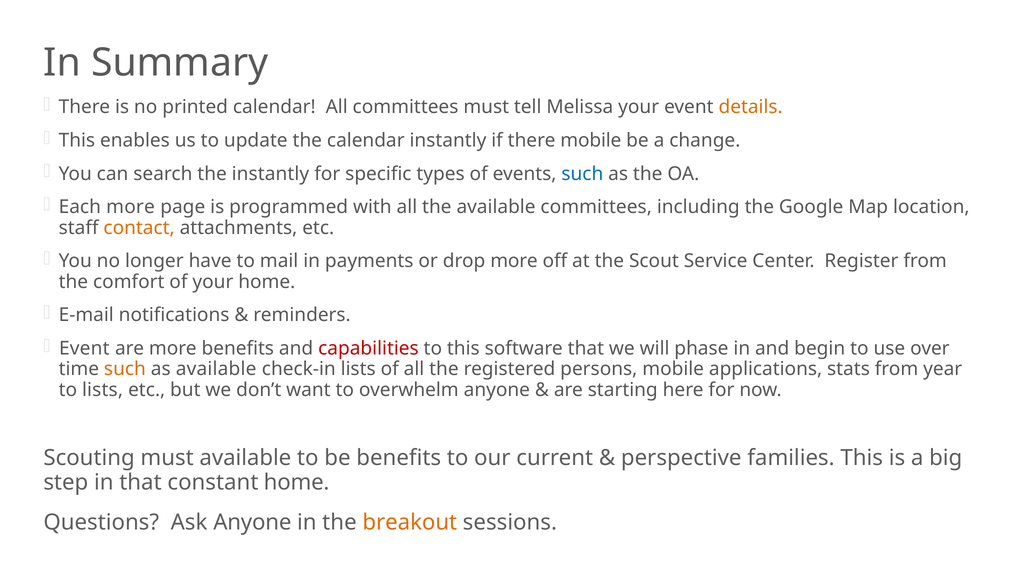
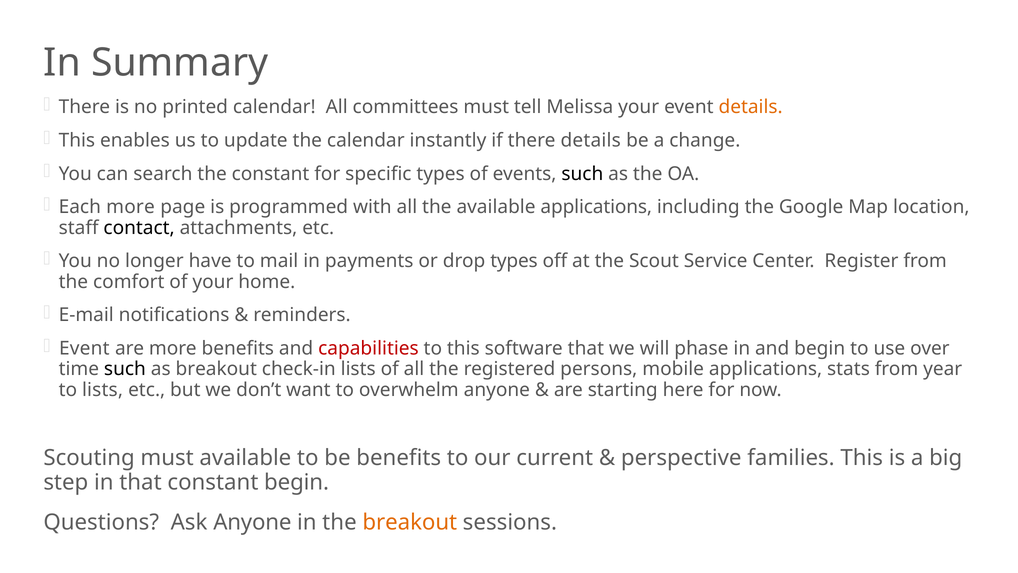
there mobile: mobile -> details (591, 140)
the instantly: instantly -> constant (271, 174)
such colour: blue -> black (582, 174)
available committees: committees -> applications (596, 207)
contact colour: orange -> black (139, 228)
drop more: more -> types (514, 261)
such colour: orange -> black (125, 369)
as available: available -> breakout (216, 369)
constant home: home -> begin (297, 482)
